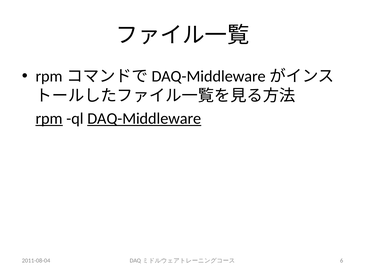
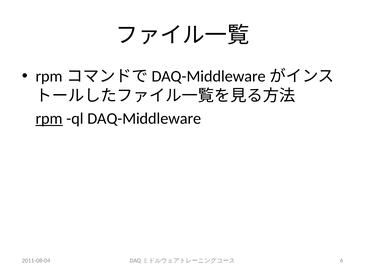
DAQ-Middleware underline: present -> none (144, 119)
